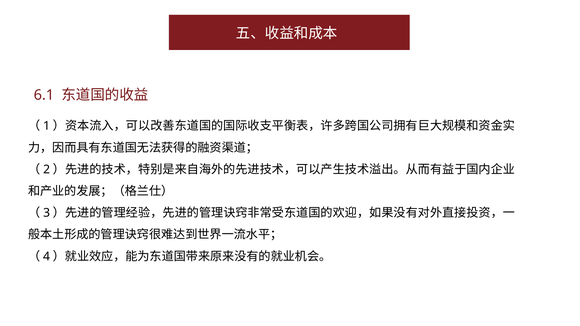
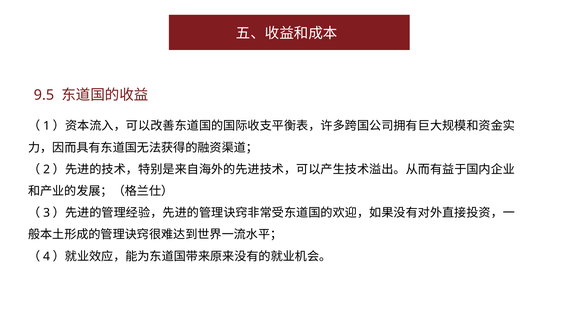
6.1: 6.1 -> 9.5 (44, 95)
